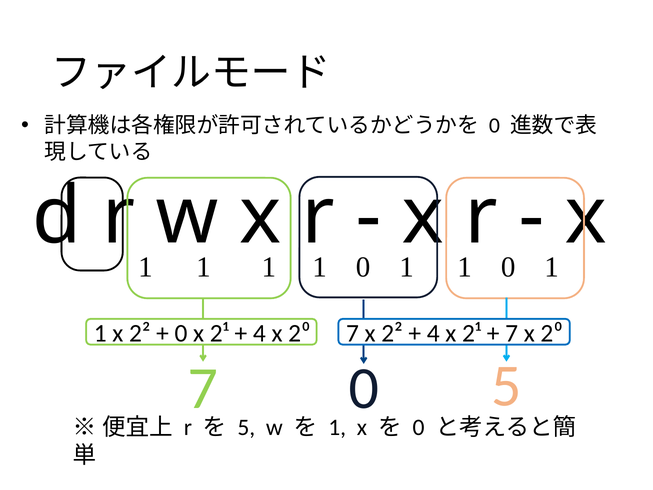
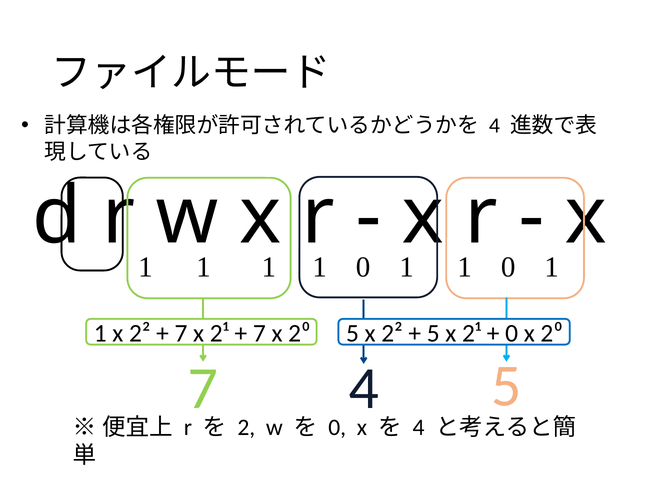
0: 0 -> 4 (494, 126)
0: 0 -> 7 (181, 333)
4: 4 -> 7 (259, 333)
2⁰ 7: 7 -> 5 (352, 333)
4: 4 -> 5 (433, 333)
7: 7 -> 0 (512, 333)
7 0: 0 -> 4 (364, 388)
5: 5 -> 2 (246, 427)
1: 1 -> 0 (337, 427)
0: 0 -> 4 (419, 427)
